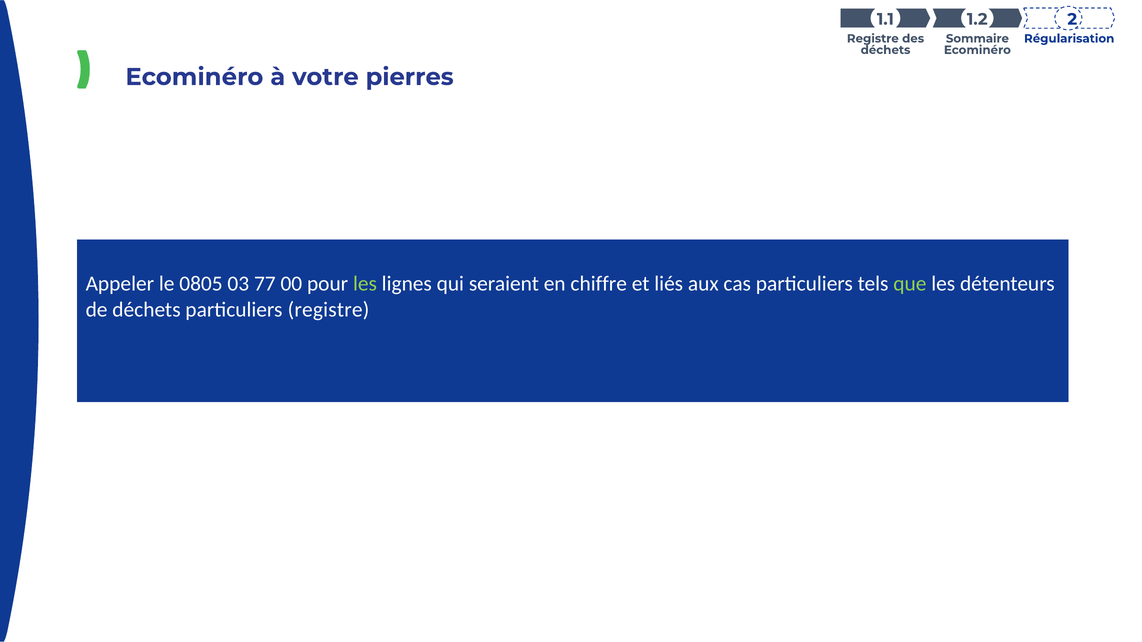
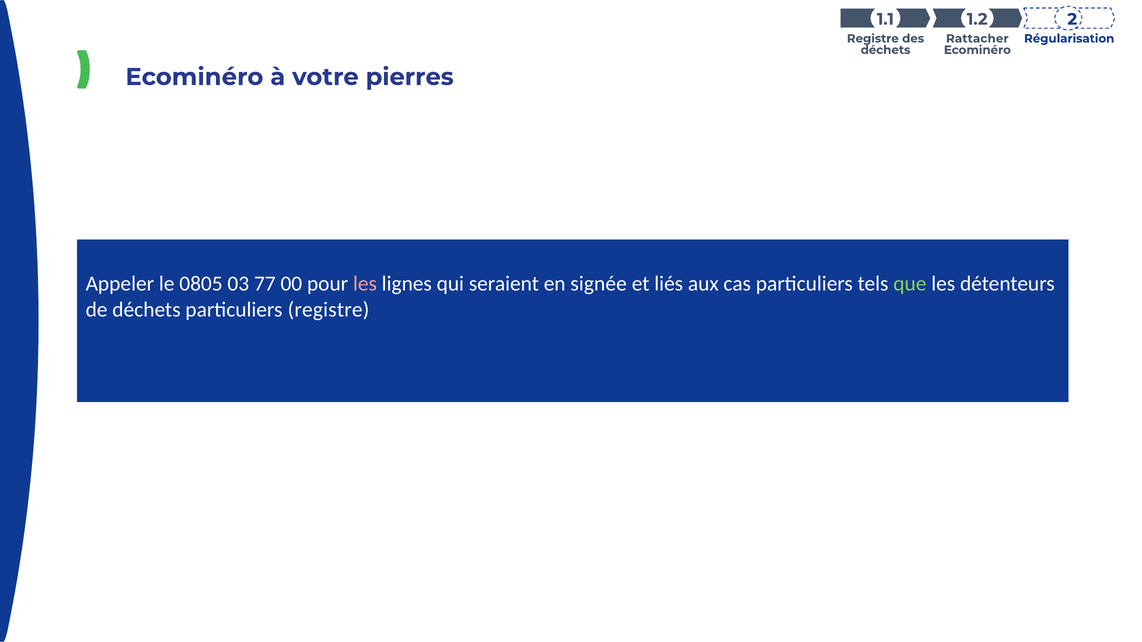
Sommaire: Sommaire -> Rattacher (977, 39)
les colour: light green -> pink (365, 284)
chiffre: chiffre -> signée (599, 284)
